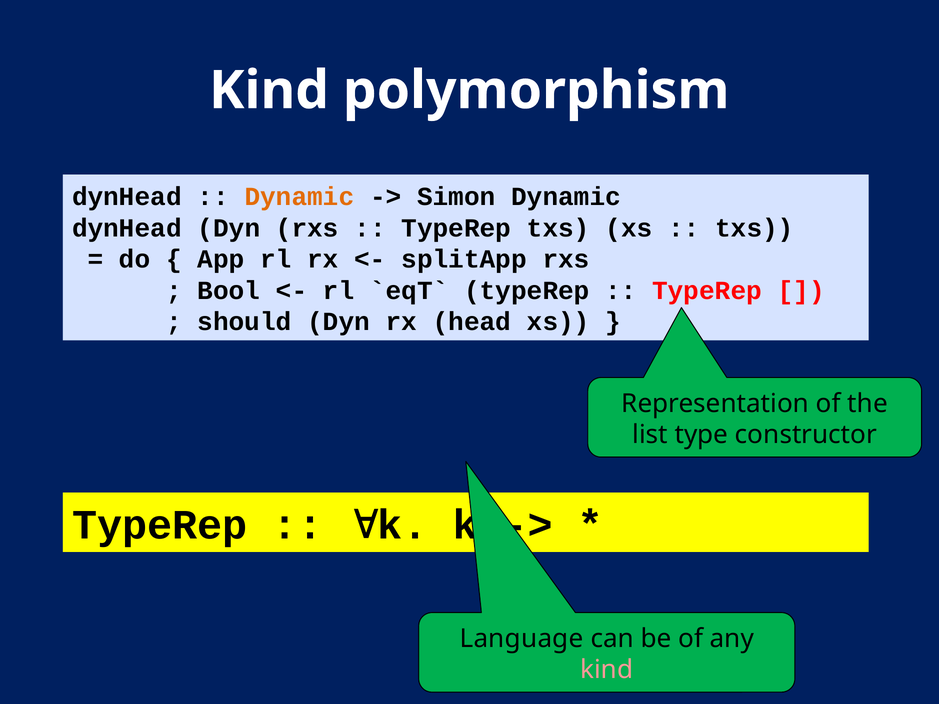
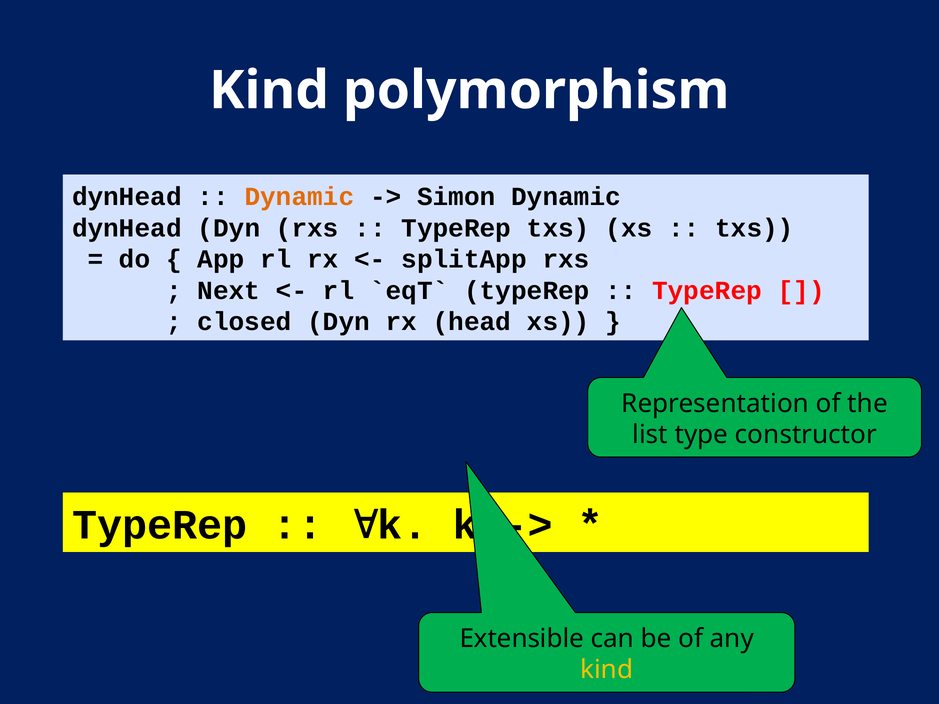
Bool: Bool -> Next (229, 291)
should: should -> closed (244, 322)
Language: Language -> Extensible (522, 639)
kind colour: pink -> yellow (607, 670)
